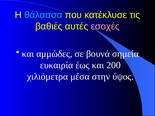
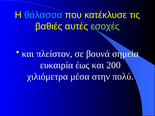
εσοχές colour: pink -> light green (105, 26)
αμμώδες: αμμώδες -> πλείστον (54, 54)
ύψος: ύψος -> πολύ (123, 77)
